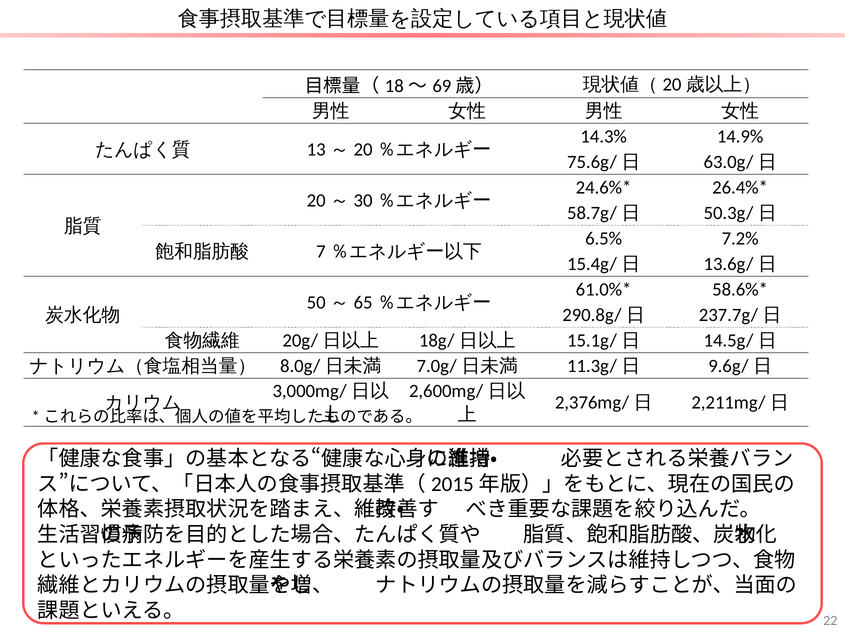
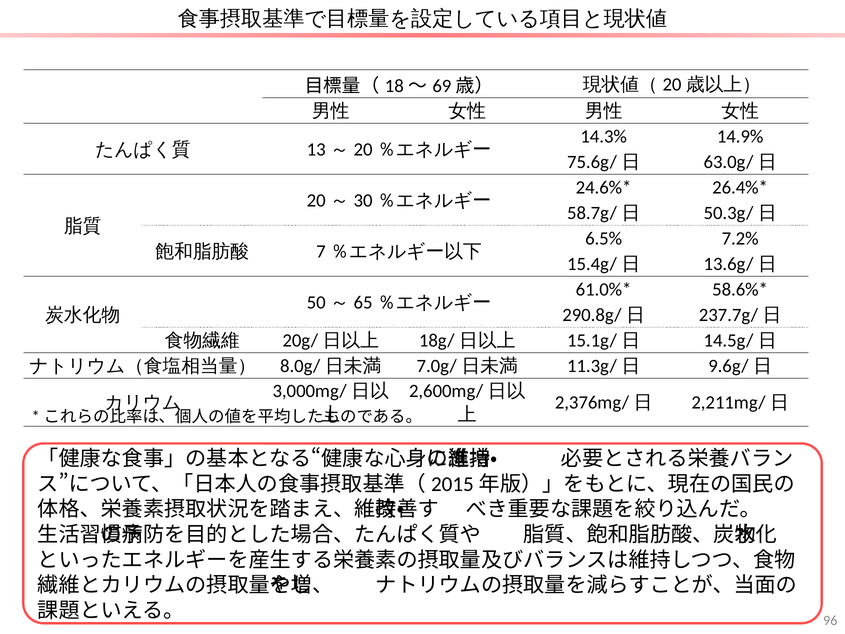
22: 22 -> 96 (830, 620)
